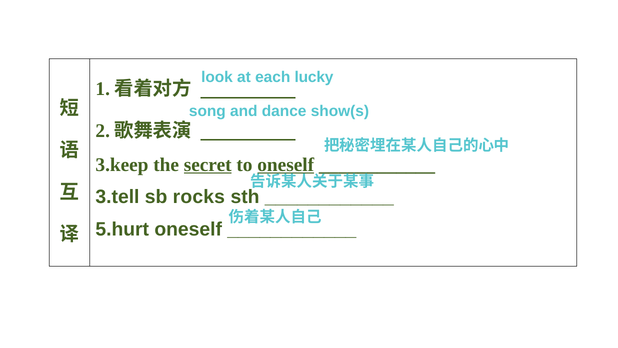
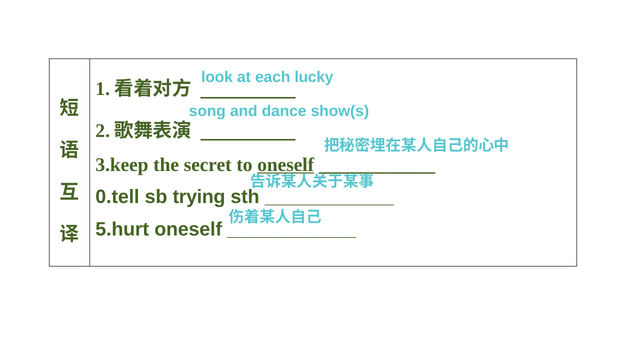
secret underline: present -> none (208, 164)
3.tell: 3.tell -> 0.tell (117, 197)
rocks: rocks -> trying (199, 197)
